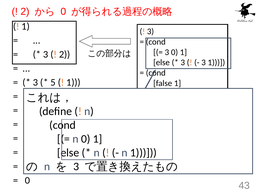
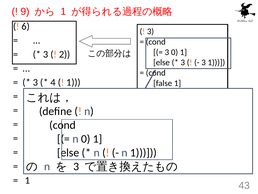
2: 2 -> 9 (25, 12)
0: 0 -> 1 (63, 12)
1: 1 -> 6 (26, 26)
5: 5 -> 4 (53, 82)
0: 0 -> 1 (27, 180)
